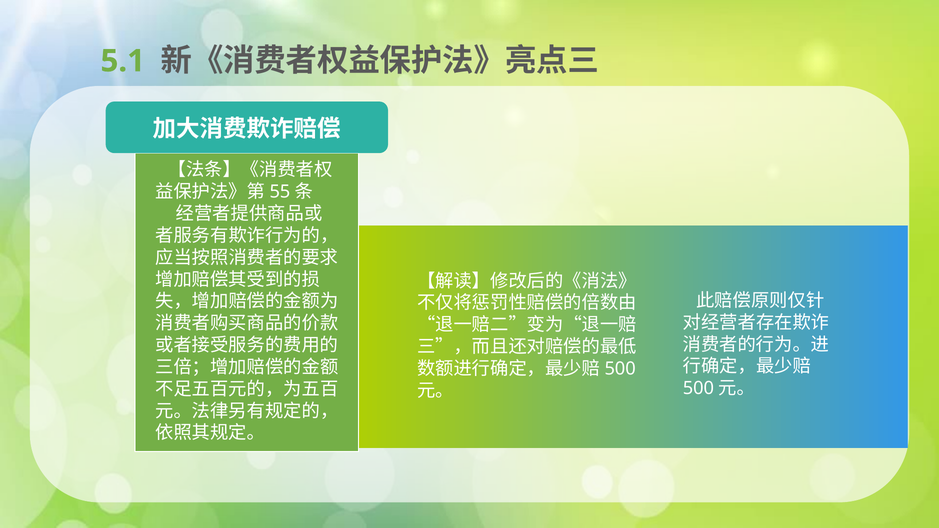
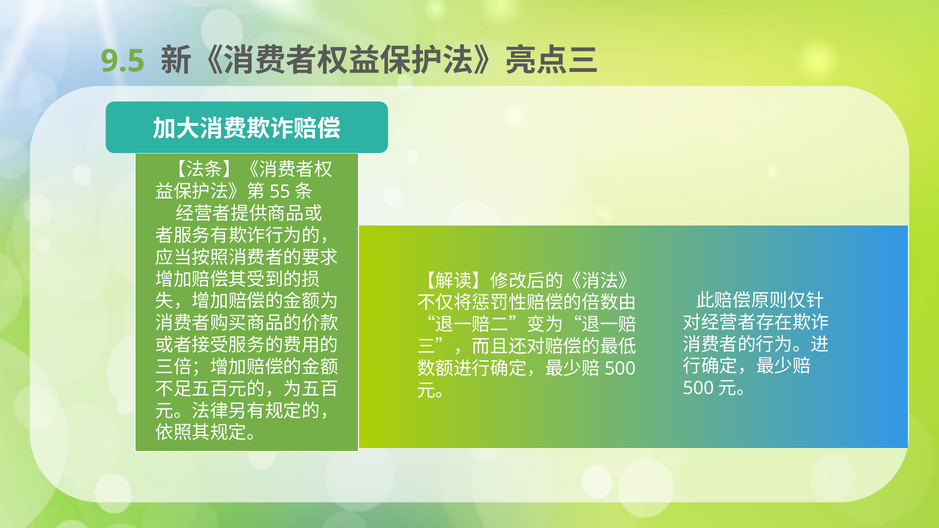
5.1: 5.1 -> 9.5 (123, 61)
